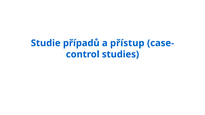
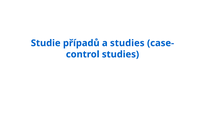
a přístup: přístup -> studies (127, 43)
